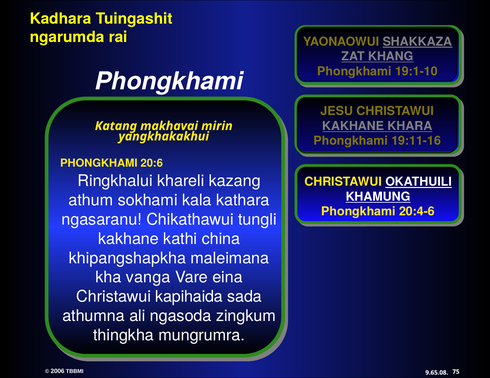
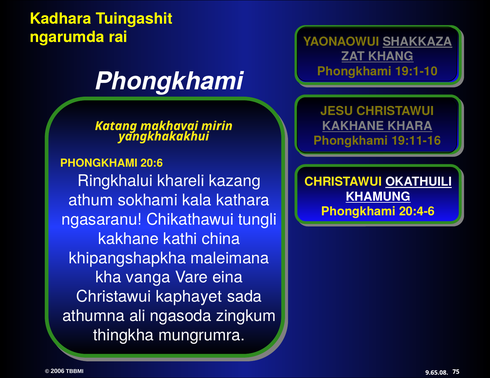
kapihaida: kapihaida -> kaphayet (189, 297)
